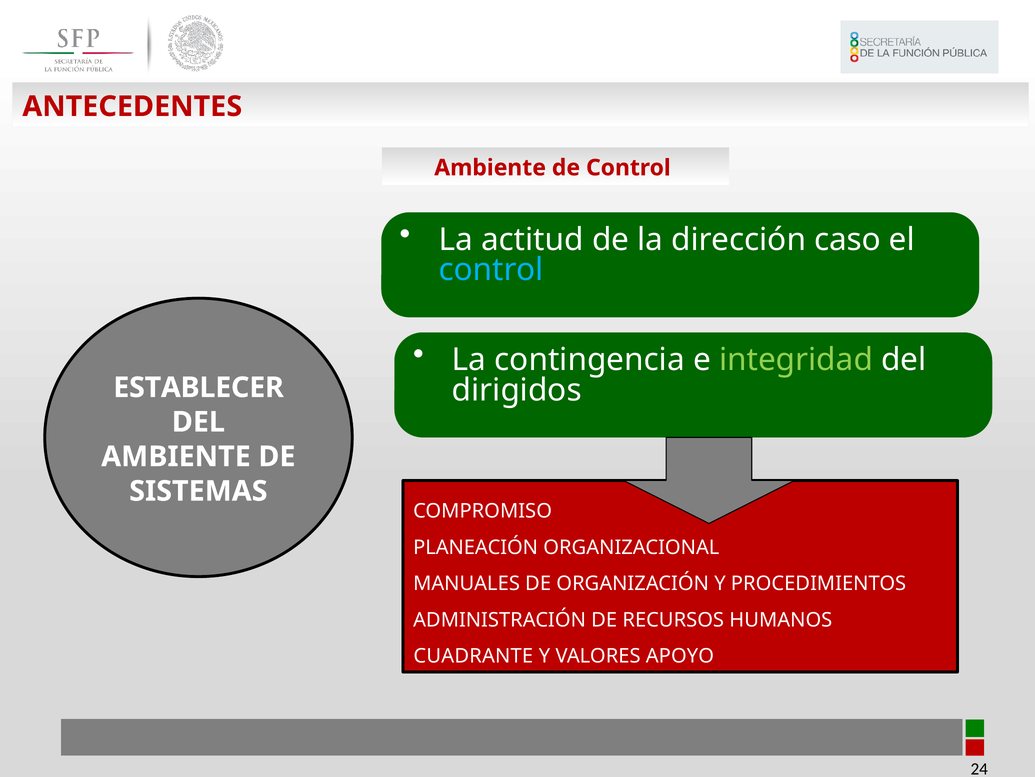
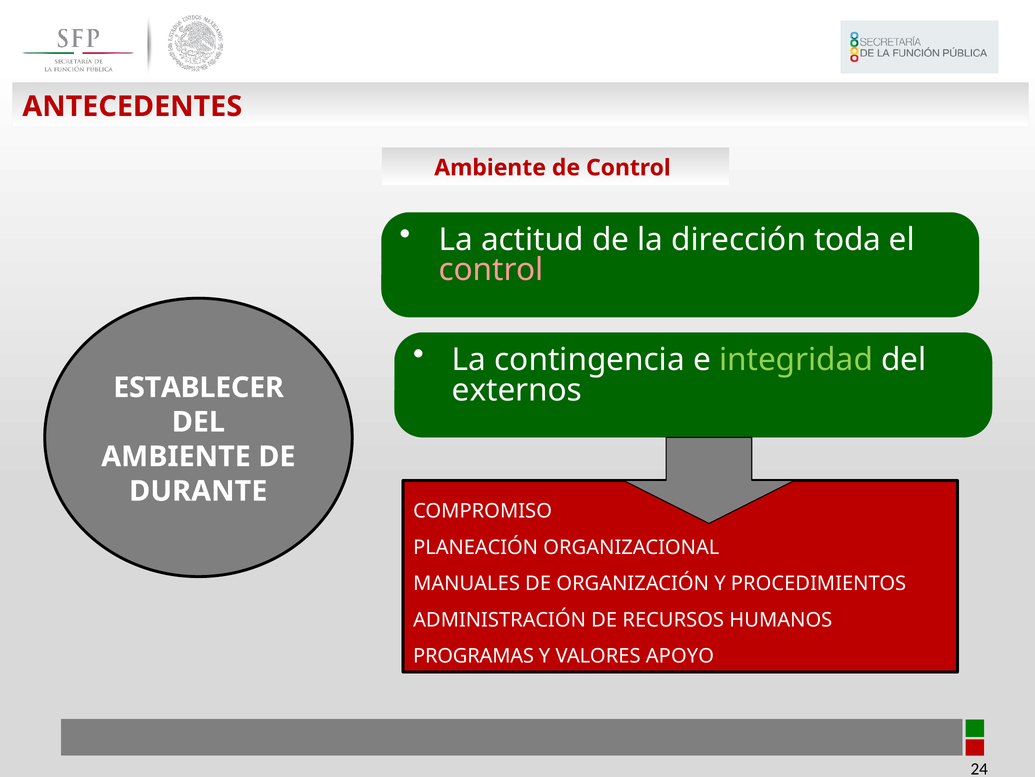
caso: caso -> toda (848, 239)
control colour: light blue -> pink (491, 270)
dirigidos: dirigidos -> externos (517, 390)
SISTEMAS: SISTEMAS -> DURANTE (198, 491)
CUADRANTE: CUADRANTE -> PROGRAMAS (474, 656)
